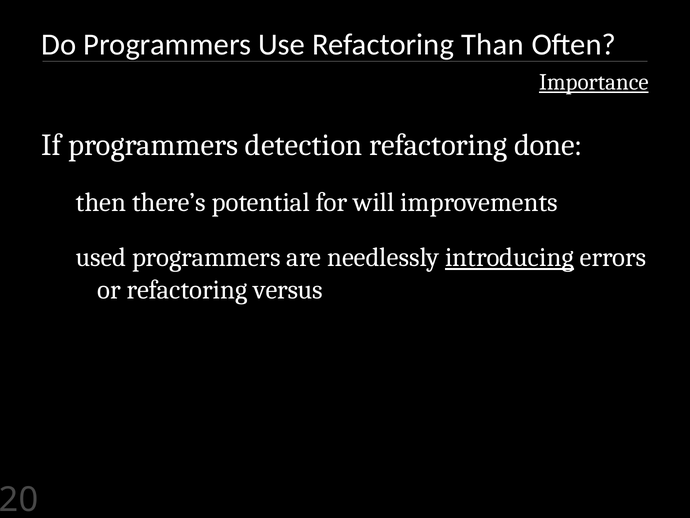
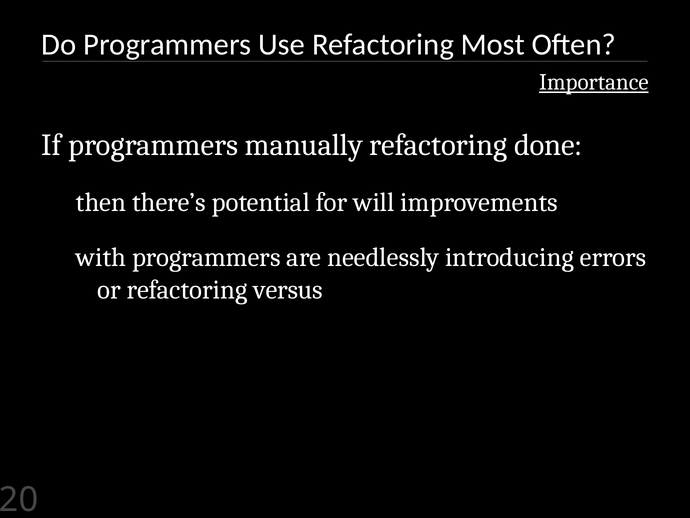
Than: Than -> Most (493, 45)
detection: detection -> manually (304, 145)
used: used -> with (101, 257)
introducing underline: present -> none (509, 257)
